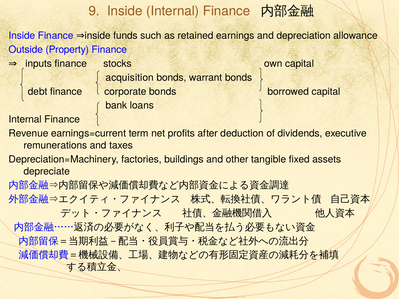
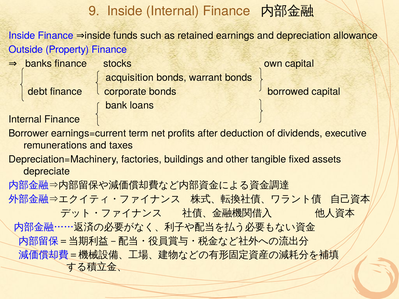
inputs: inputs -> banks (39, 64)
Revenue: Revenue -> Borrower (28, 133)
